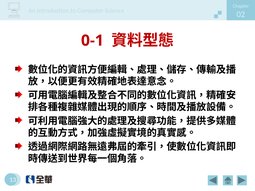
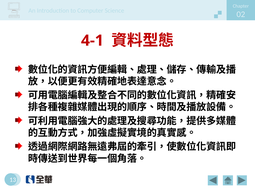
0-1: 0-1 -> 4-1 (92, 41)
